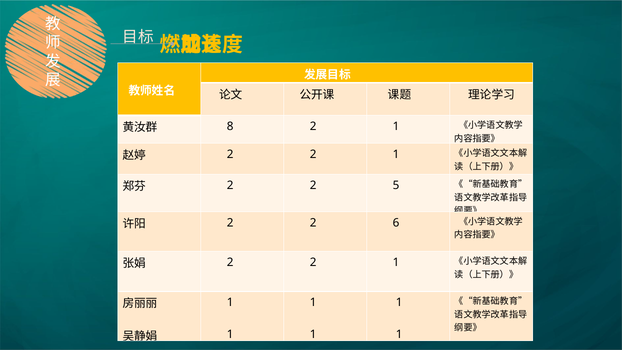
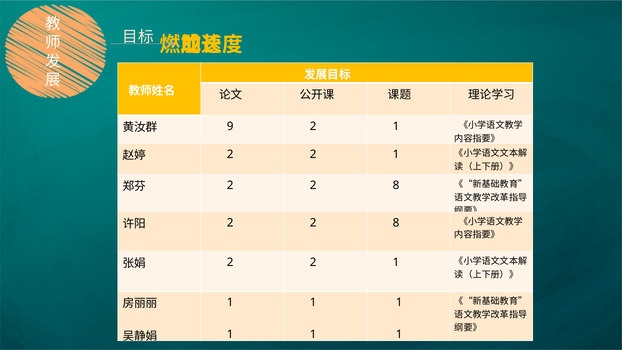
8: 8 -> 9 (230, 126)
5: 5 -> 8 (396, 185)
6: 6 -> 8 (396, 223)
